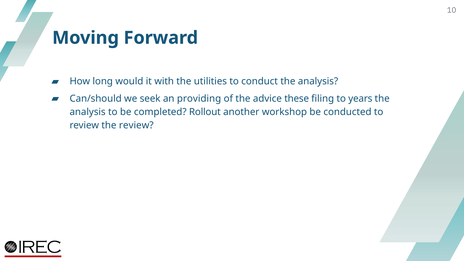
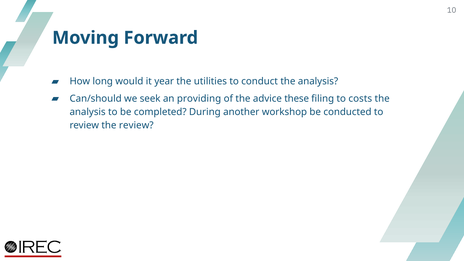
with: with -> year (164, 81)
years: years -> costs (360, 98)
Rollout: Rollout -> During (205, 112)
